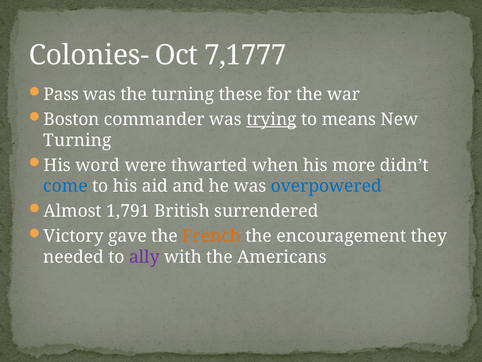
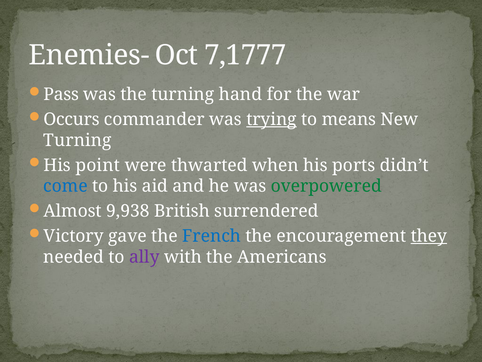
Colonies-: Colonies- -> Enemies- (89, 55)
these: these -> hand (240, 94)
Boston: Boston -> Occurs (72, 119)
word: word -> point (98, 165)
more: more -> ports (354, 165)
overpowered colour: blue -> green (326, 186)
1,791: 1,791 -> 9,938 (128, 211)
French colour: orange -> blue (212, 236)
they underline: none -> present (429, 236)
